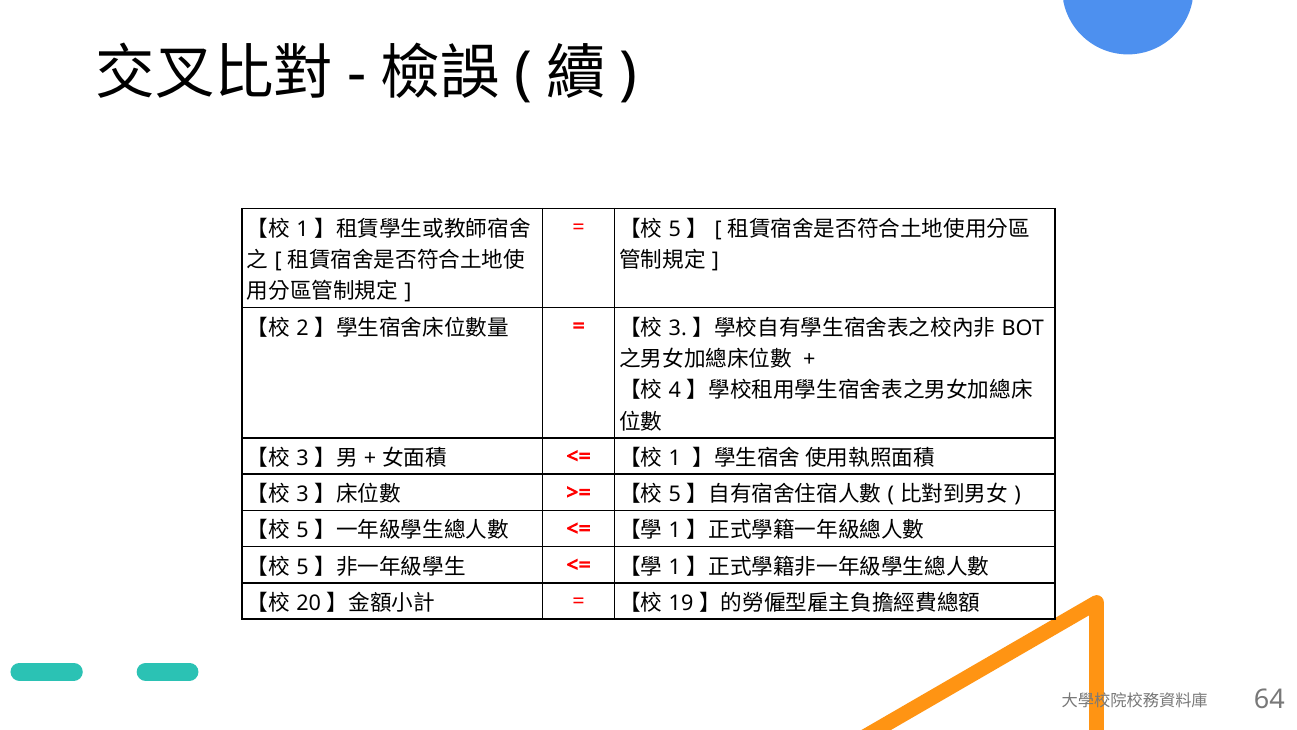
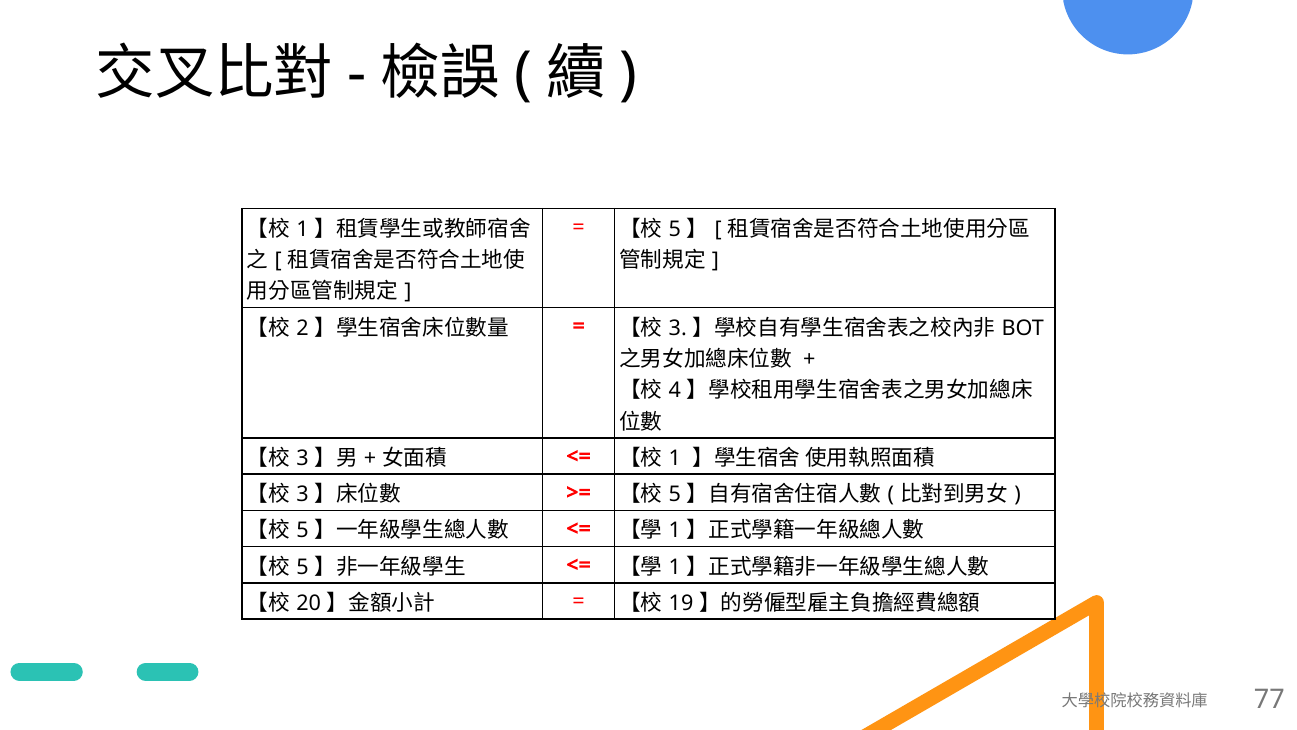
64: 64 -> 77 (1269, 699)
